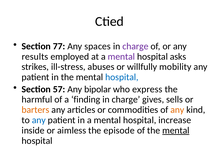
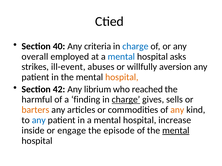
77: 77 -> 40 (59, 46)
spaces: spaces -> criteria (98, 46)
charge colour: purple -> blue (135, 46)
results: results -> overall (35, 57)
mental colour: purple -> blue (121, 57)
ill-stress: ill-stress -> ill-event (68, 67)
mobility: mobility -> aversion (175, 67)
hospital colour: blue -> orange (122, 77)
57: 57 -> 42 (59, 89)
bipolar: bipolar -> librium (98, 89)
express: express -> reached (147, 89)
charge underline: none -> present (126, 100)
aimless: aimless -> engage (72, 131)
